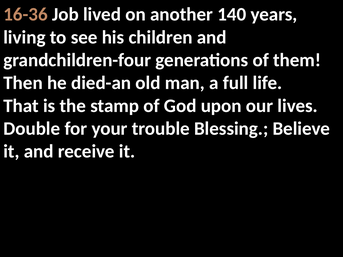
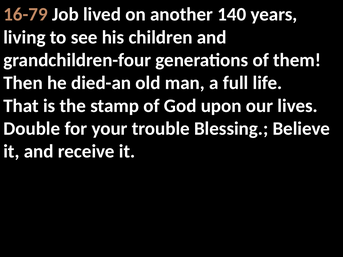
16-36: 16-36 -> 16-79 (26, 14)
